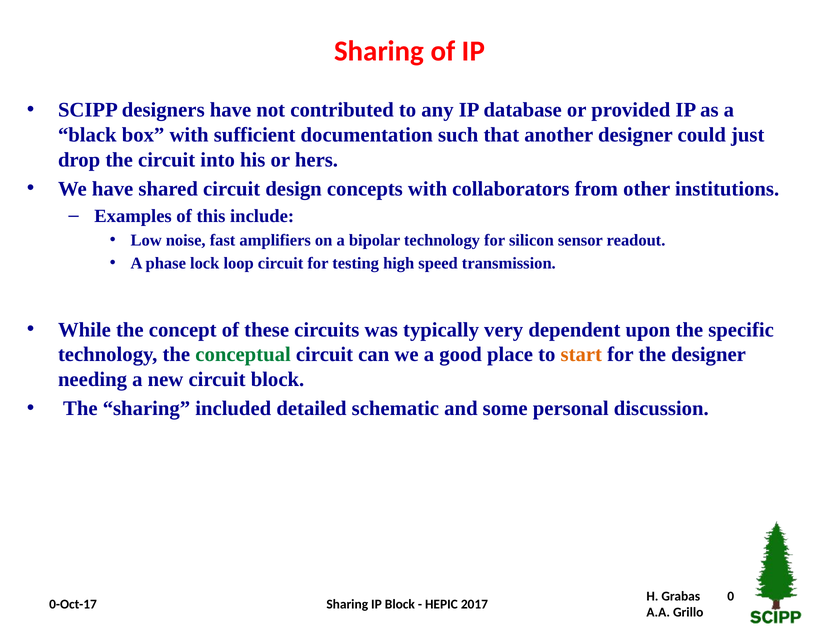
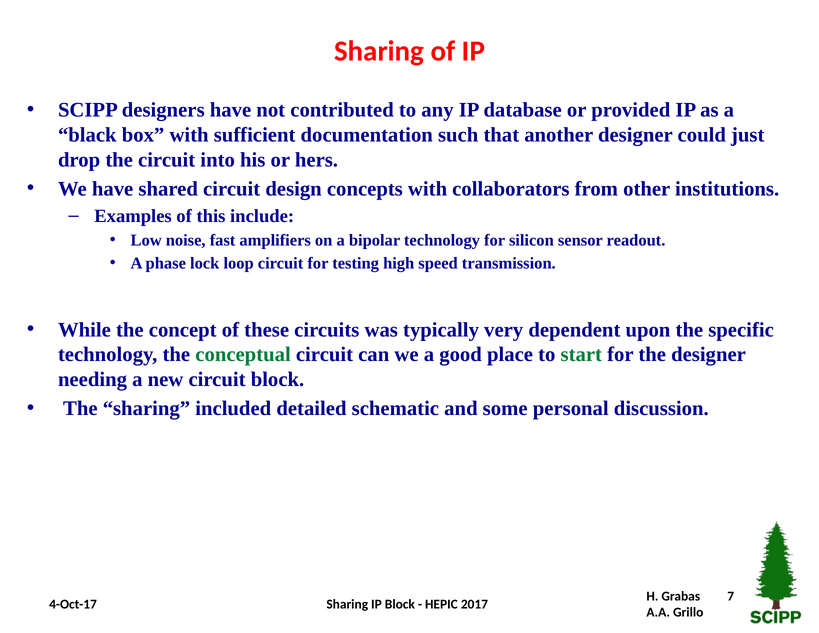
start colour: orange -> green (581, 355)
0: 0 -> 7 (731, 596)
0-Oct-17: 0-Oct-17 -> 4-Oct-17 (73, 604)
